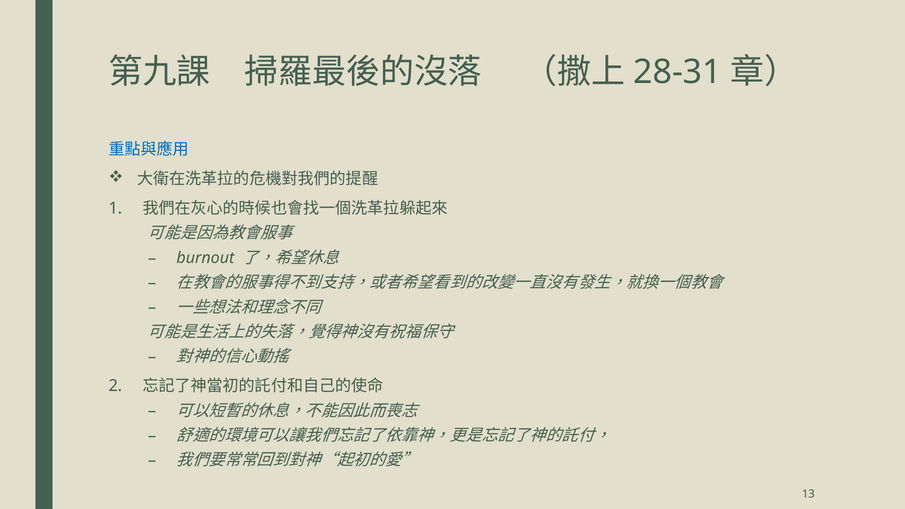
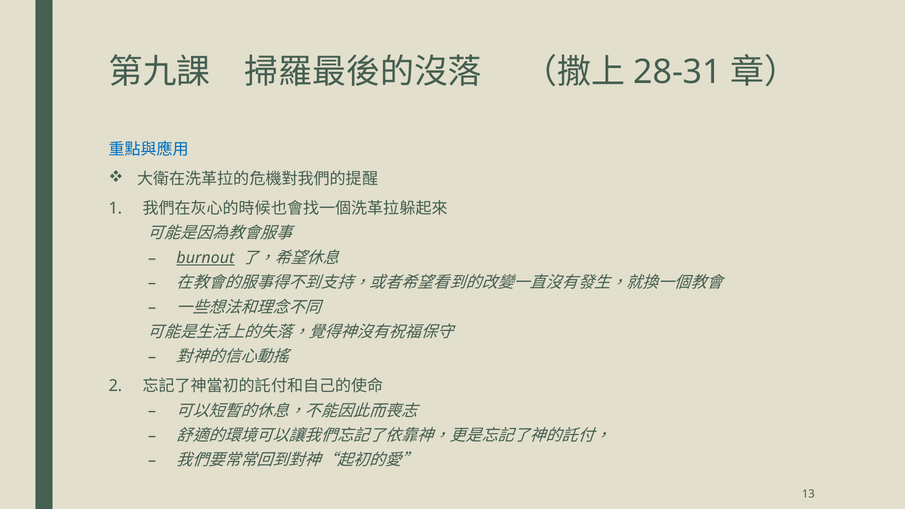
burnout underline: none -> present (205, 258)
